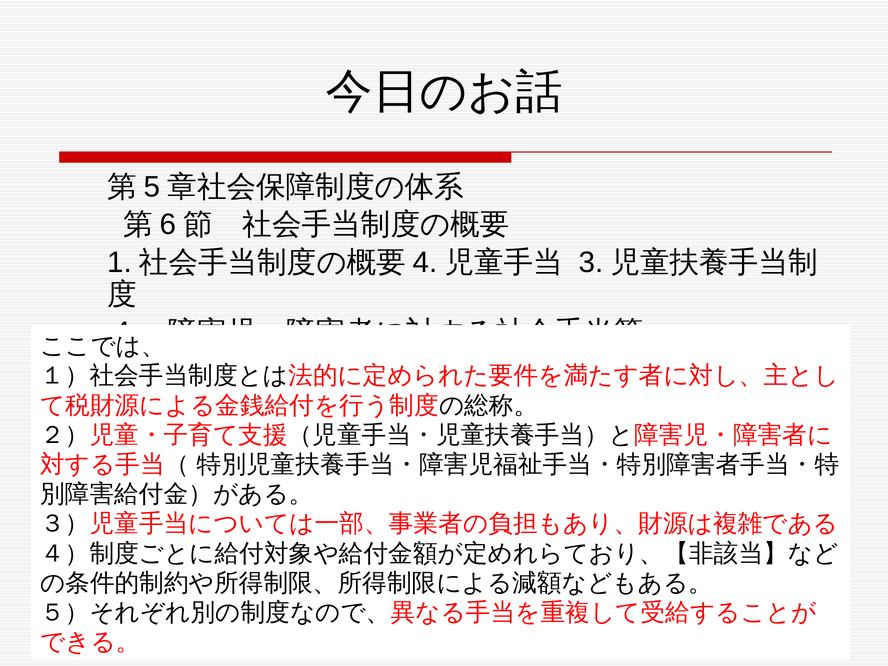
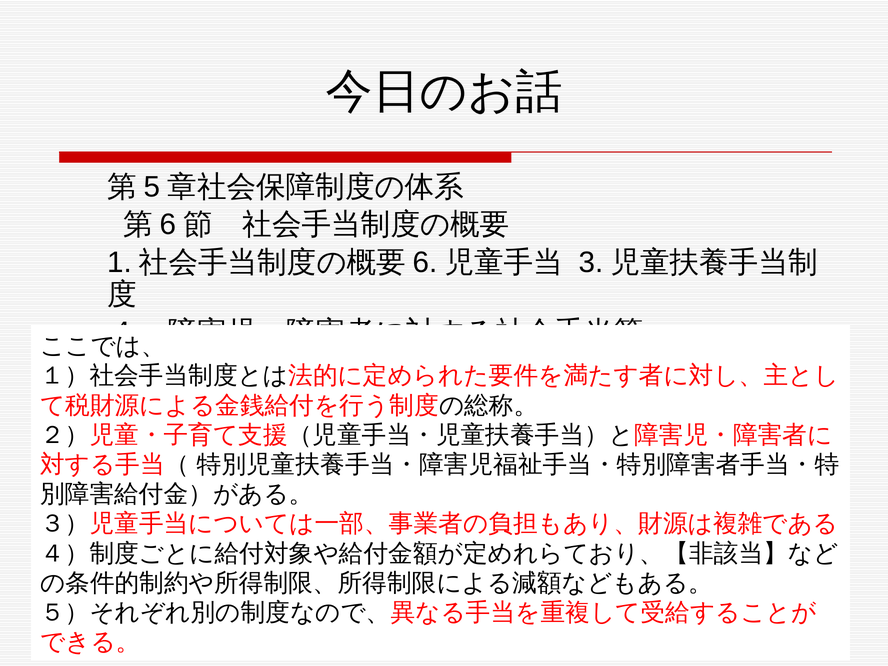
4: 4 -> 6 (425, 263)
